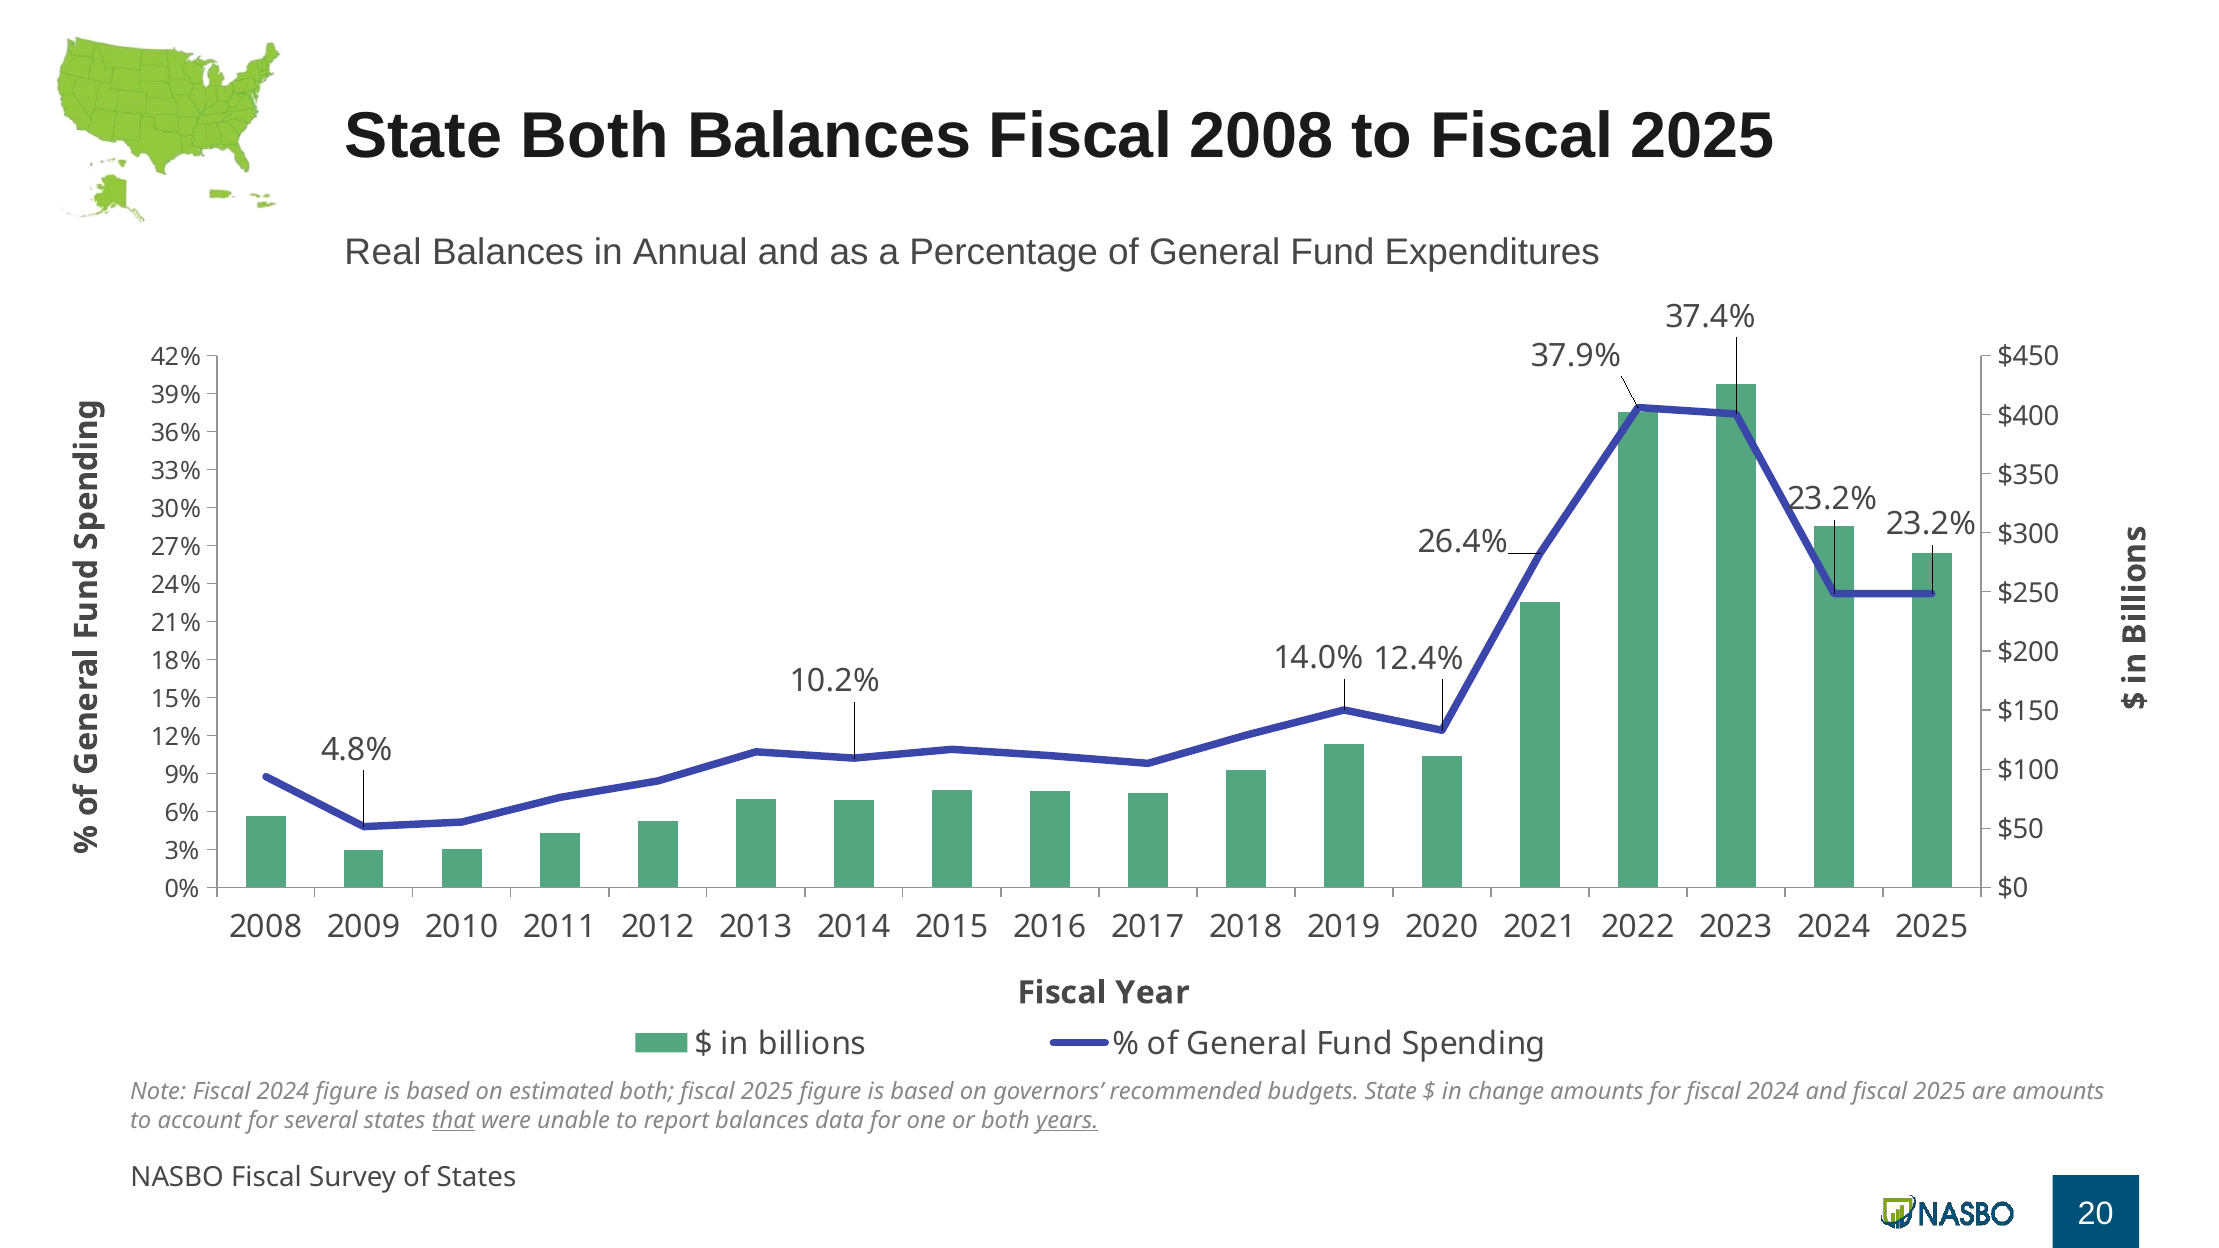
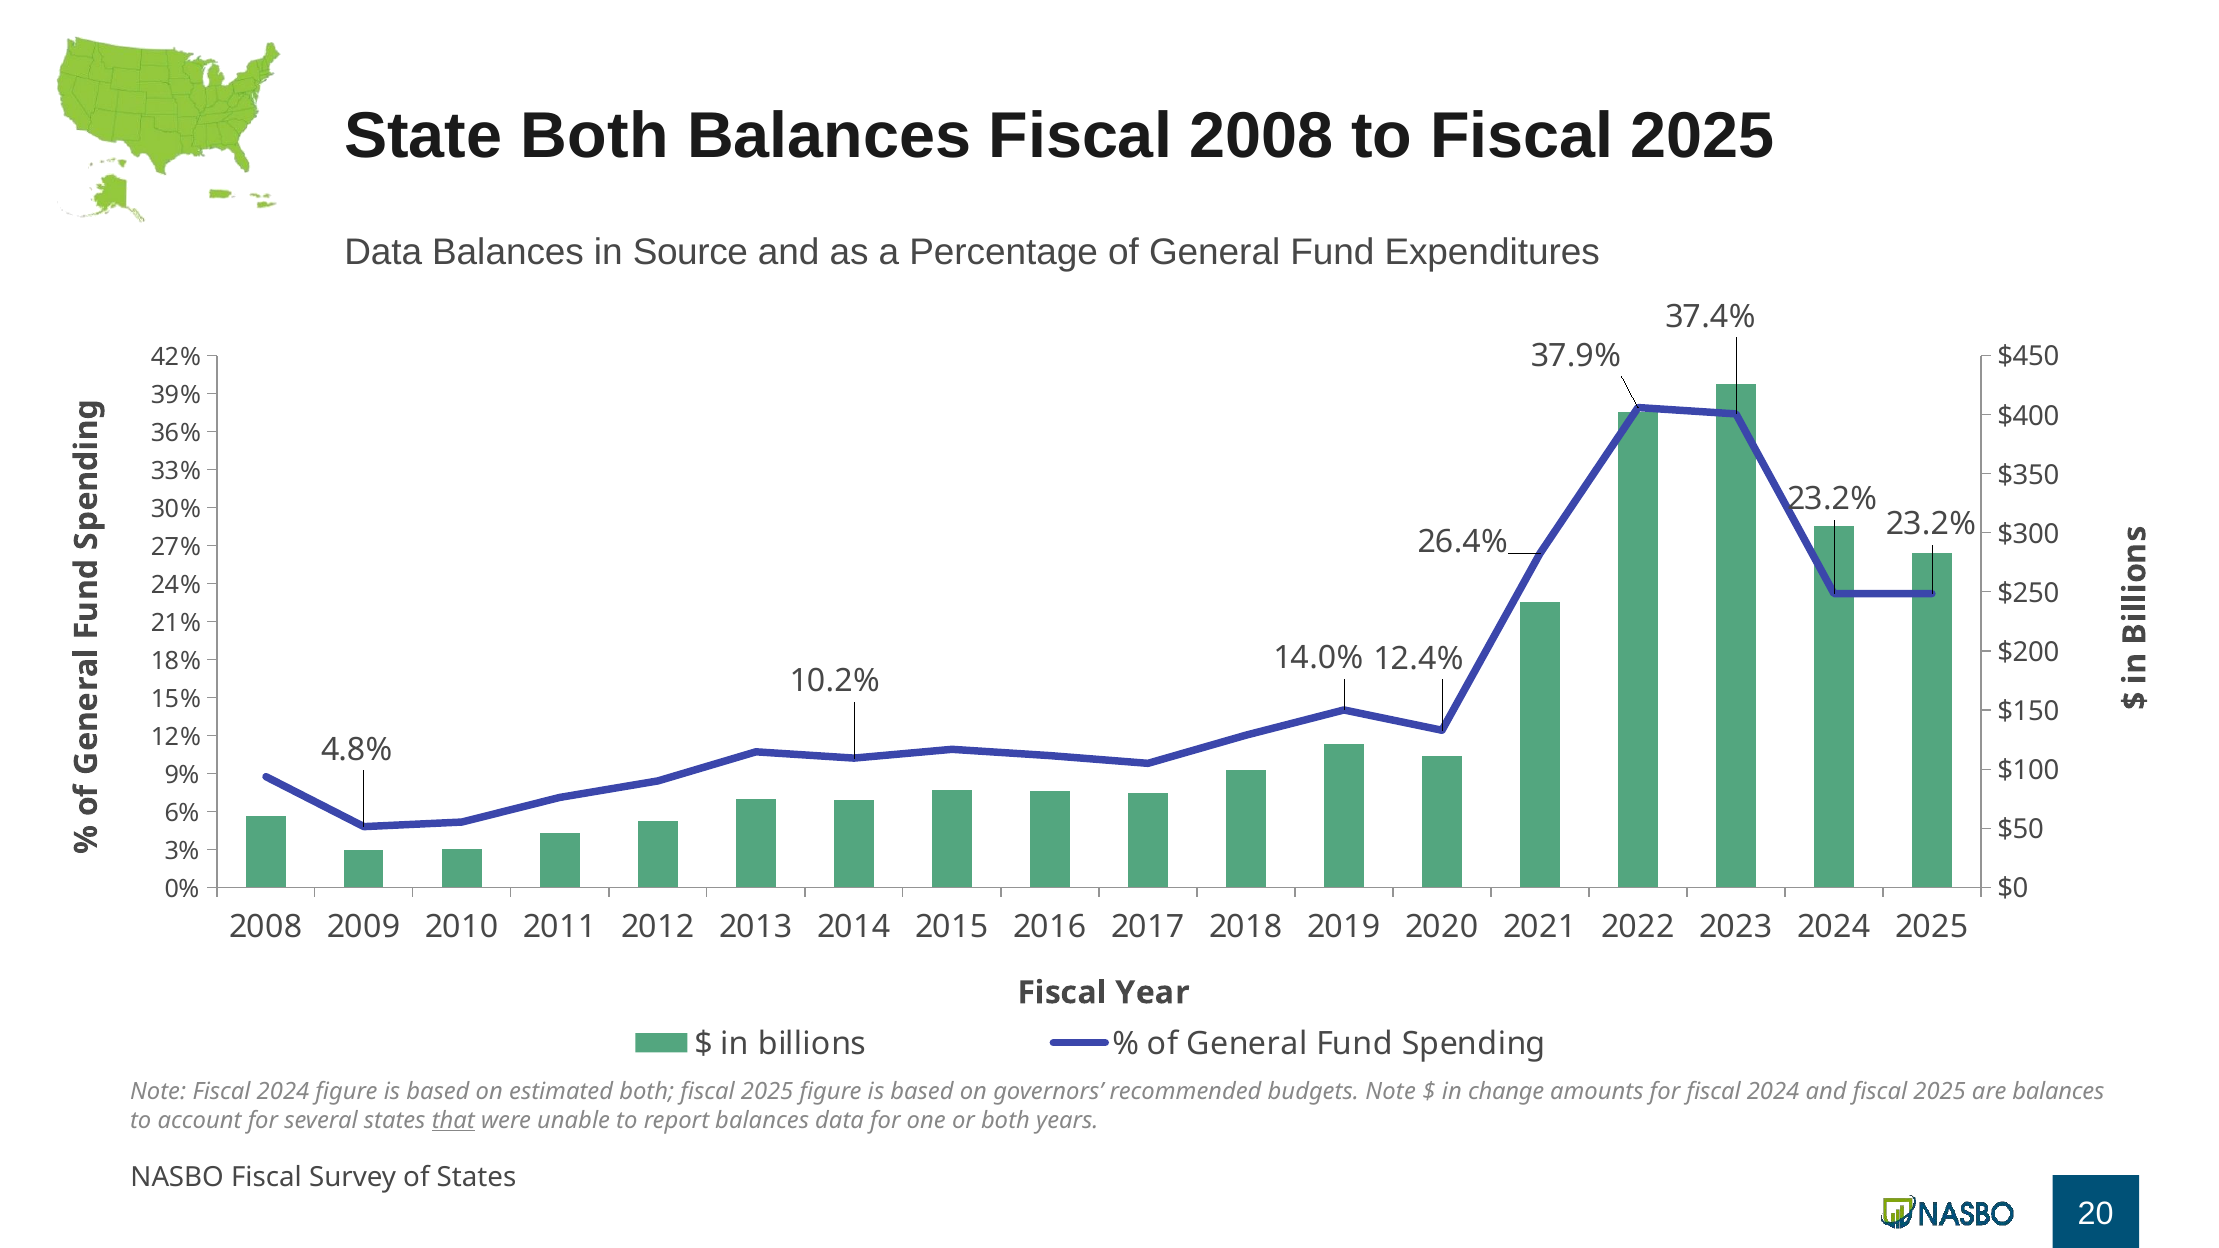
Real: Real -> Data (383, 252)
Annual: Annual -> Source (690, 252)
budgets State: State -> Note (1391, 1092)
are amounts: amounts -> balances (2058, 1092)
years underline: present -> none (1067, 1120)
